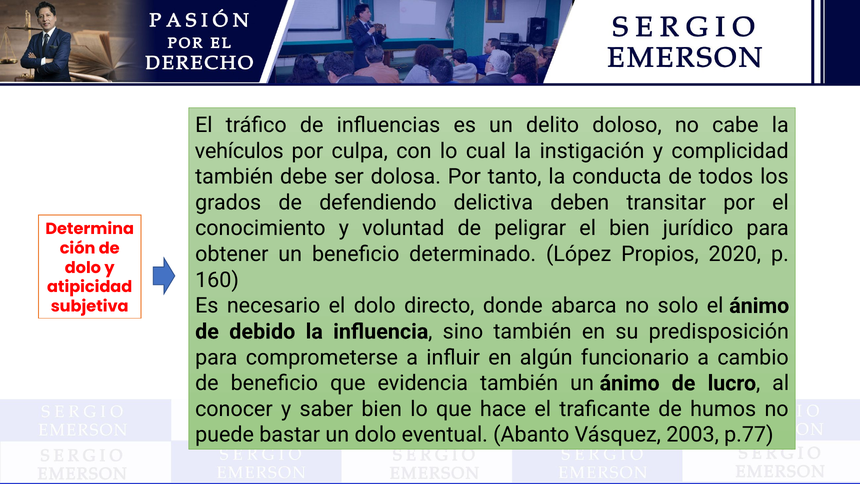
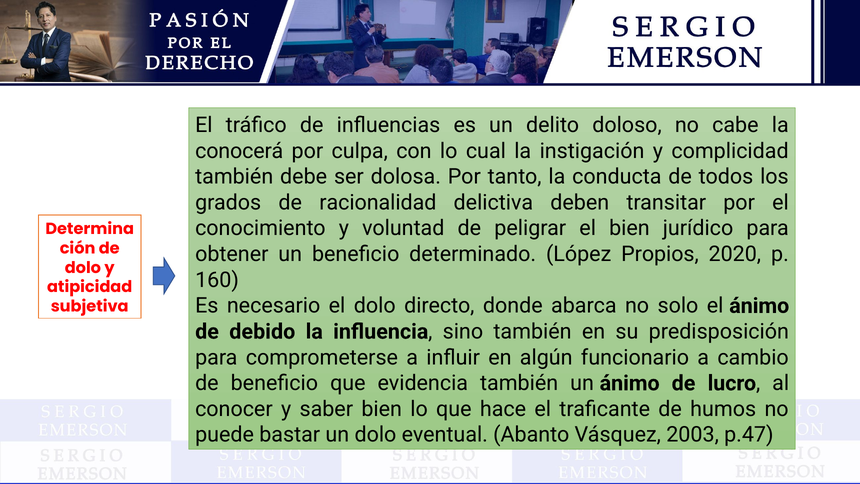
vehículos: vehículos -> conocerá (239, 151)
defendiendo: defendiendo -> racionalidad (378, 202)
p.77: p.77 -> p.47 (749, 435)
